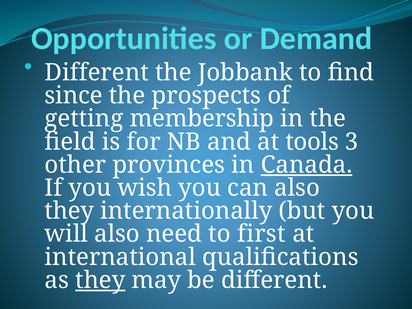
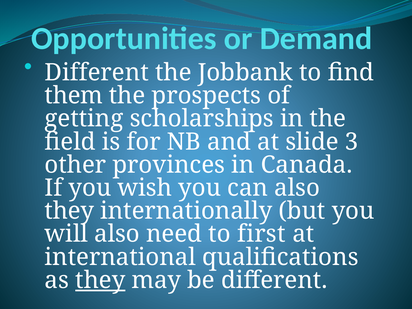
since: since -> them (74, 96)
membership: membership -> scholarships (202, 119)
tools: tools -> slide (312, 142)
Canada underline: present -> none (307, 165)
